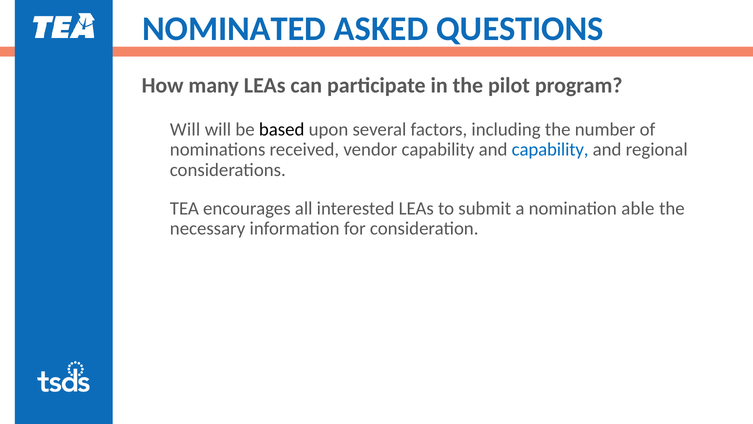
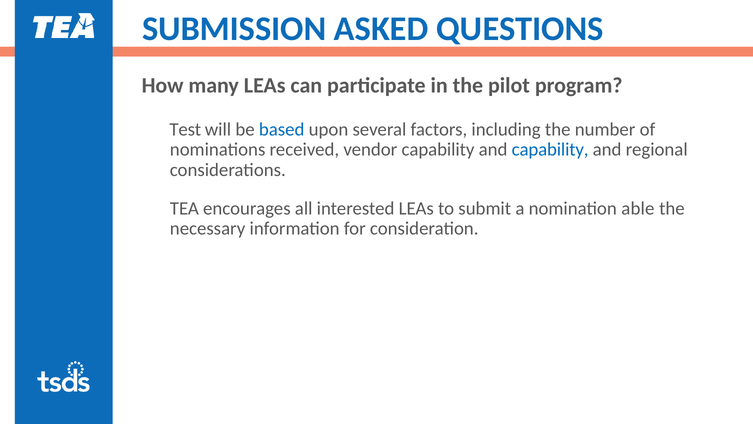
NOMINATED: NOMINATED -> SUBMISSION (234, 29)
Will: Will -> Test (185, 129)
based colour: black -> blue (282, 129)
